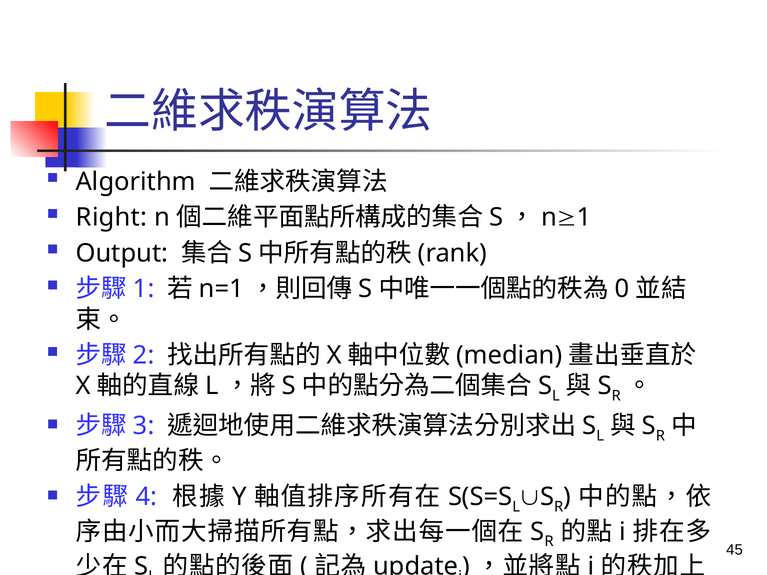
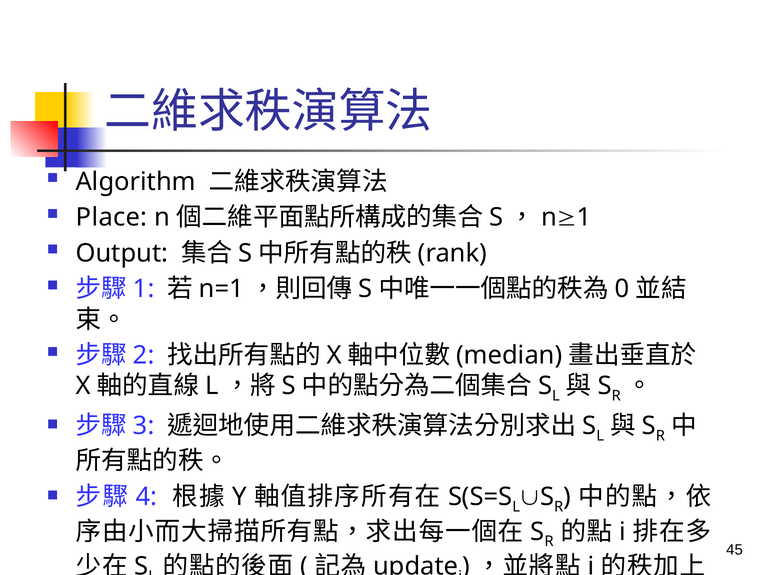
Right: Right -> Place (112, 217)
